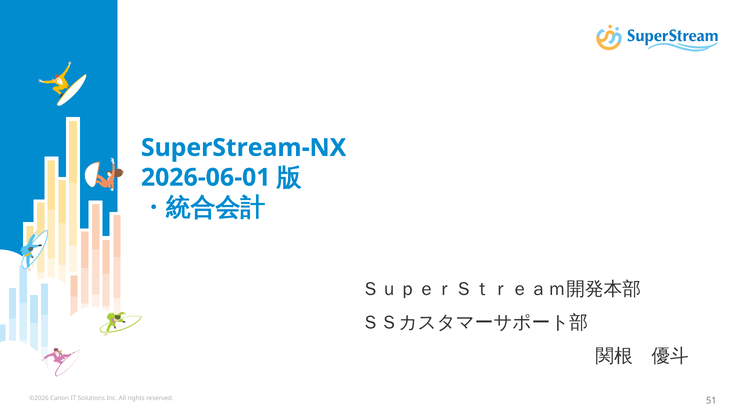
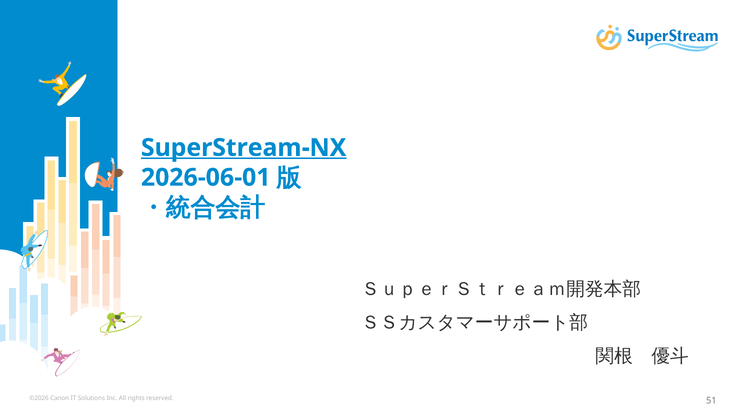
SuperStream-NX underline: none -> present (244, 148)
